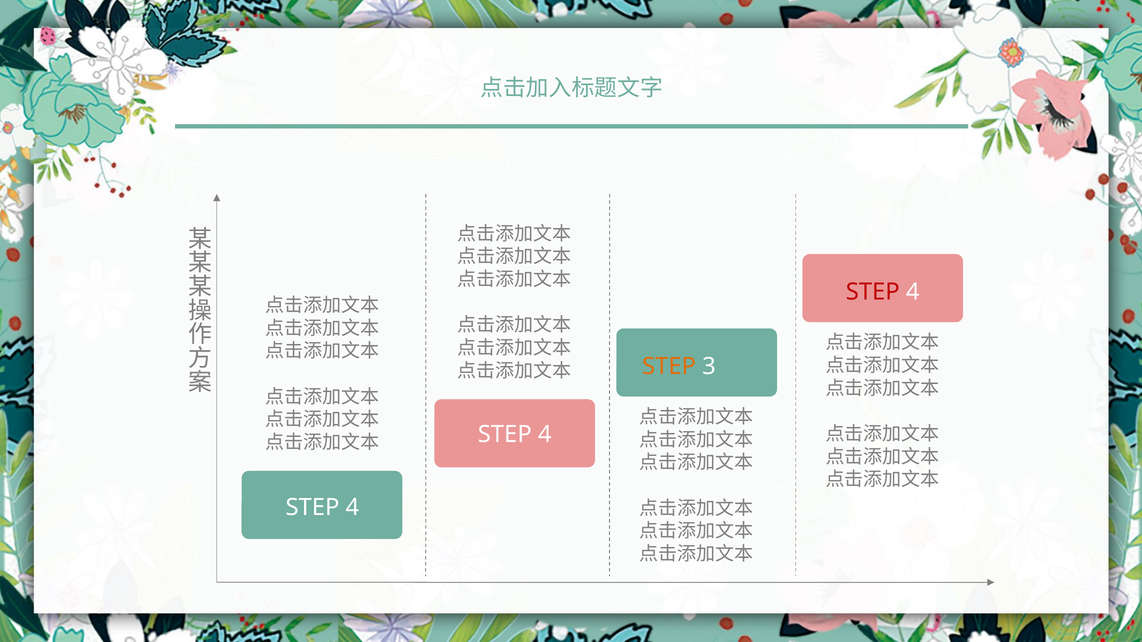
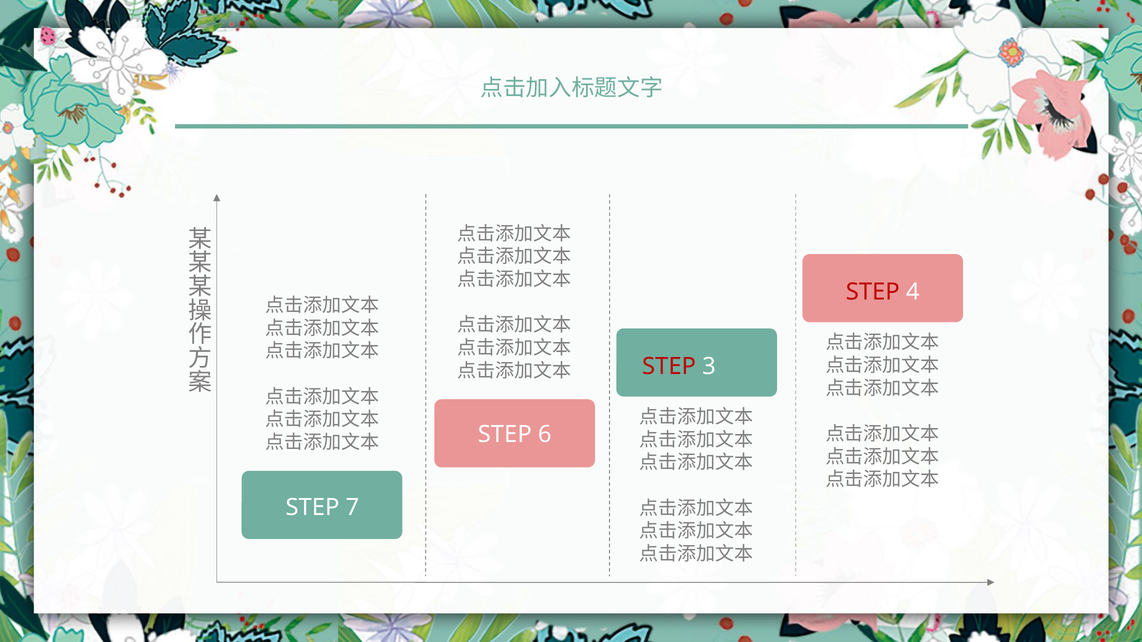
STEP colour: orange -> red (669, 367)
4: 4 -> 6 (545, 435)
4: 4 -> 7 (352, 508)
